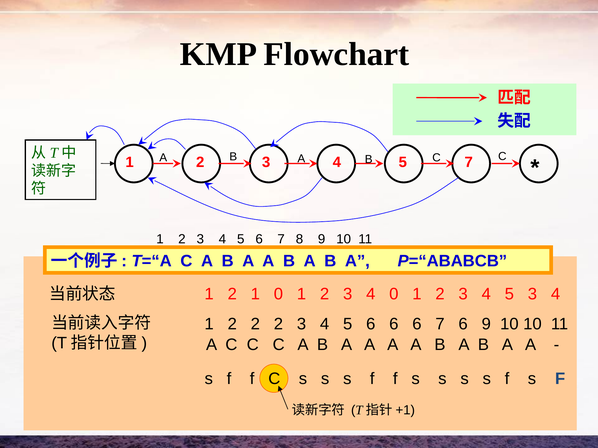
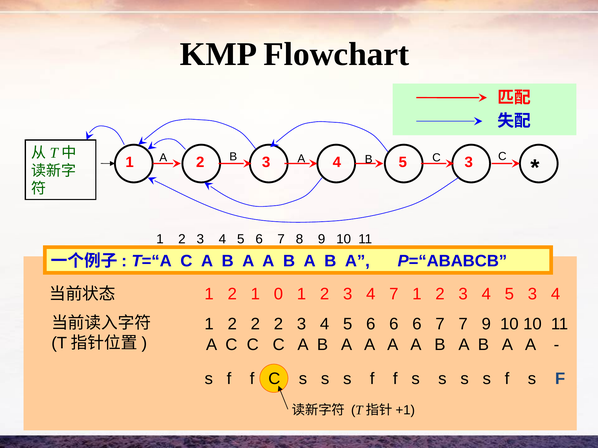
1 7: 7 -> 3 (469, 162)
4 0: 0 -> 7 (394, 295)
7 6: 6 -> 7 (463, 324)
